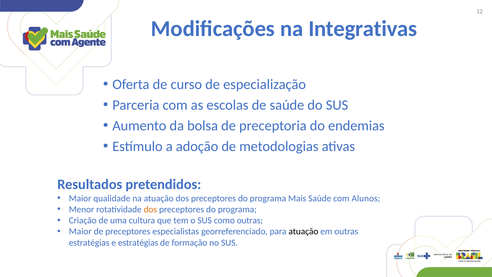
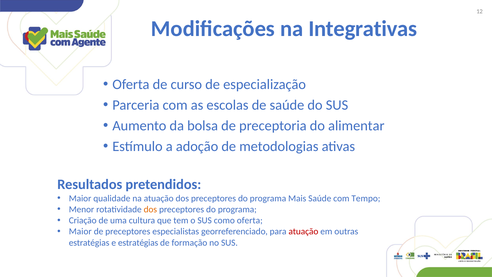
endemias: endemias -> alimentar (356, 126)
Alunos: Alunos -> Tempo (366, 198)
como outras: outras -> oferta (250, 220)
atuação colour: black -> red (303, 231)
